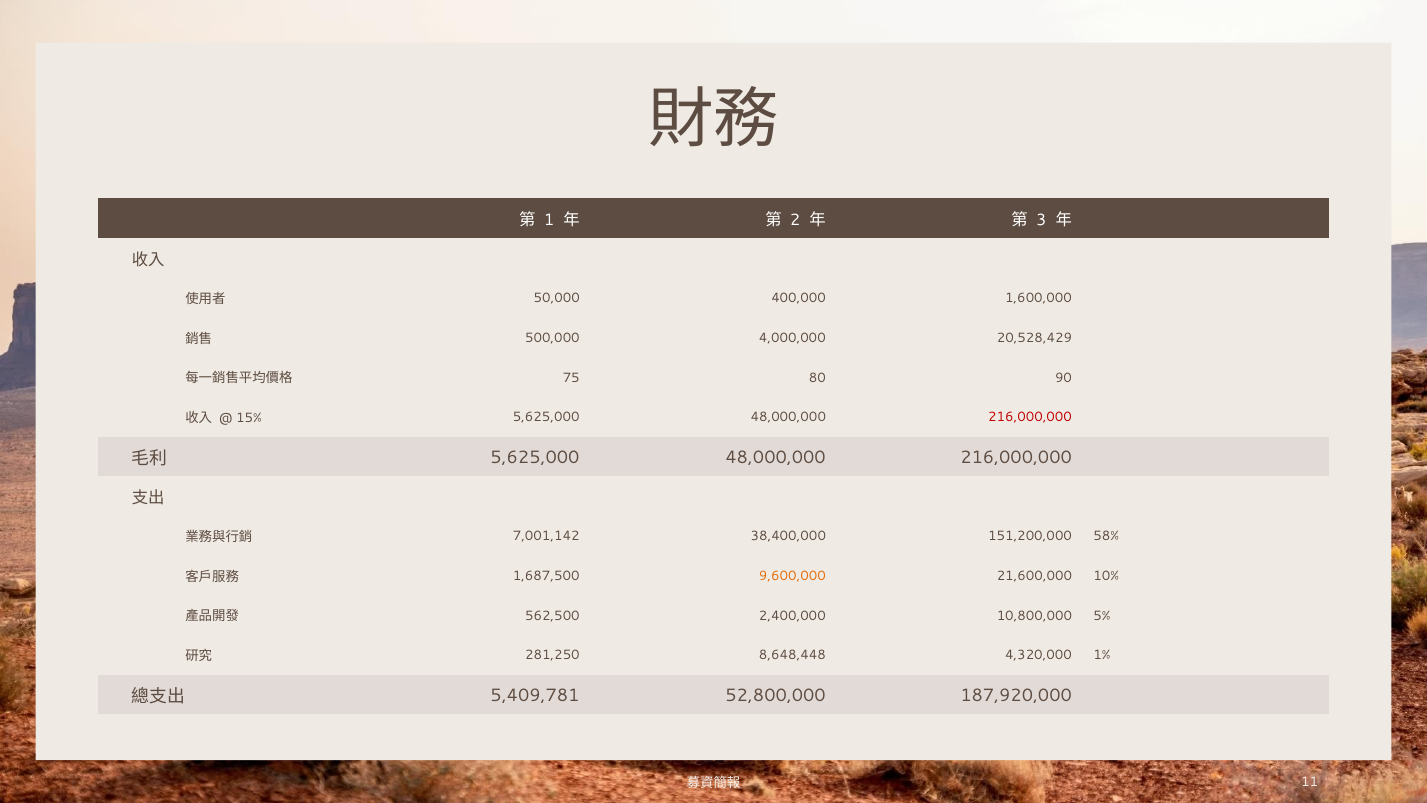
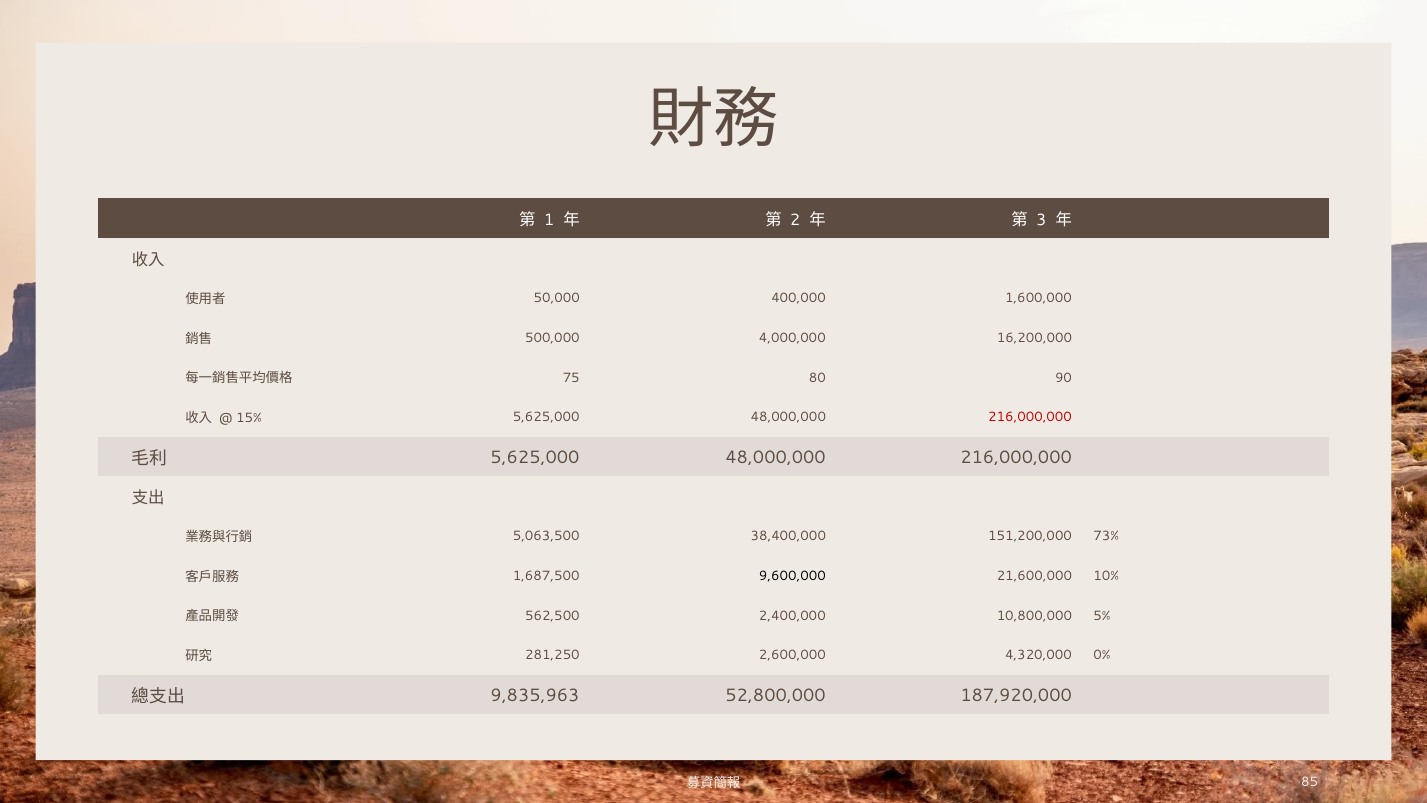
20,528,429: 20,528,429 -> 16,200,000 (1034, 338)
7,001,142: 7,001,142 -> 5,063,500 (546, 536)
58%: 58% -> 73% (1106, 536)
9,600,000 colour: orange -> black (792, 576)
8,648,448: 8,648,448 -> 2,600,000 (792, 655)
1%: 1% -> 0% (1102, 655)
5,409,781: 5,409,781 -> 9,835,963 (535, 695)
11: 11 -> 85 (1310, 781)
